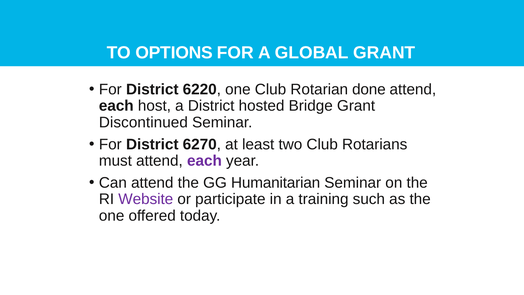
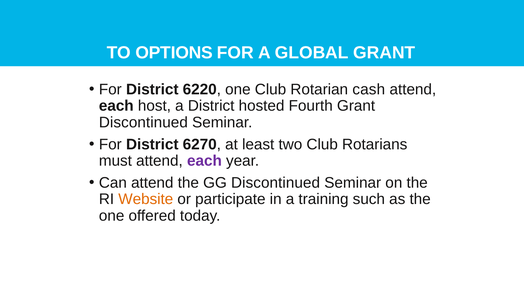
done: done -> cash (369, 89)
Bridge: Bridge -> Fourth (311, 106)
GG Humanitarian: Humanitarian -> Discontinued (276, 183)
Website colour: purple -> orange (146, 199)
